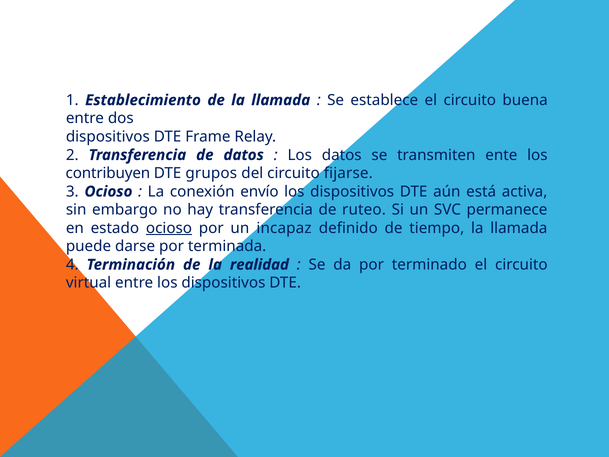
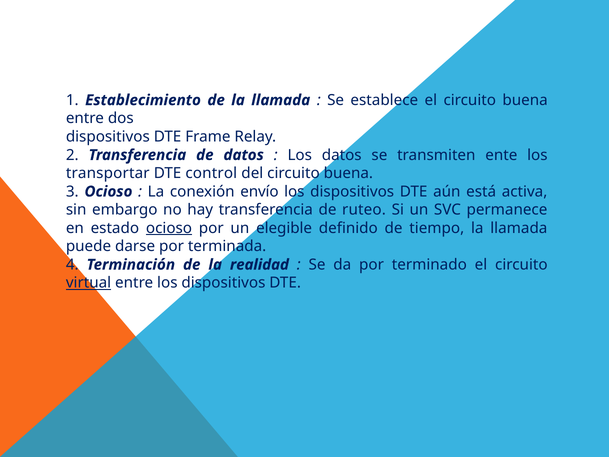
contribuyen: contribuyen -> transportar (108, 173)
grupos: grupos -> control (211, 173)
del circuito fijarse: fijarse -> buena (348, 173)
incapaz: incapaz -> elegible (284, 228)
virtual underline: none -> present (89, 283)
